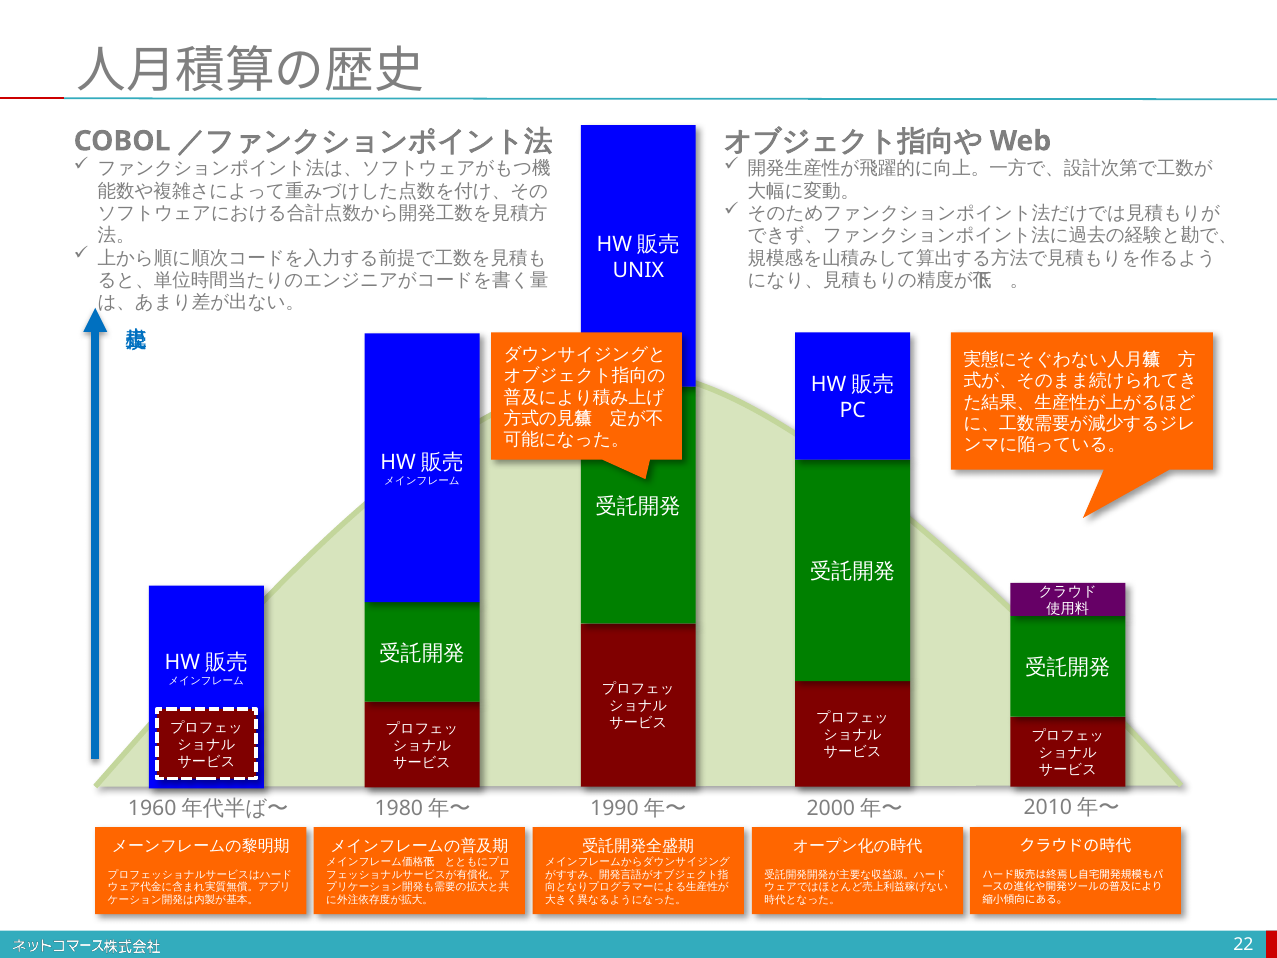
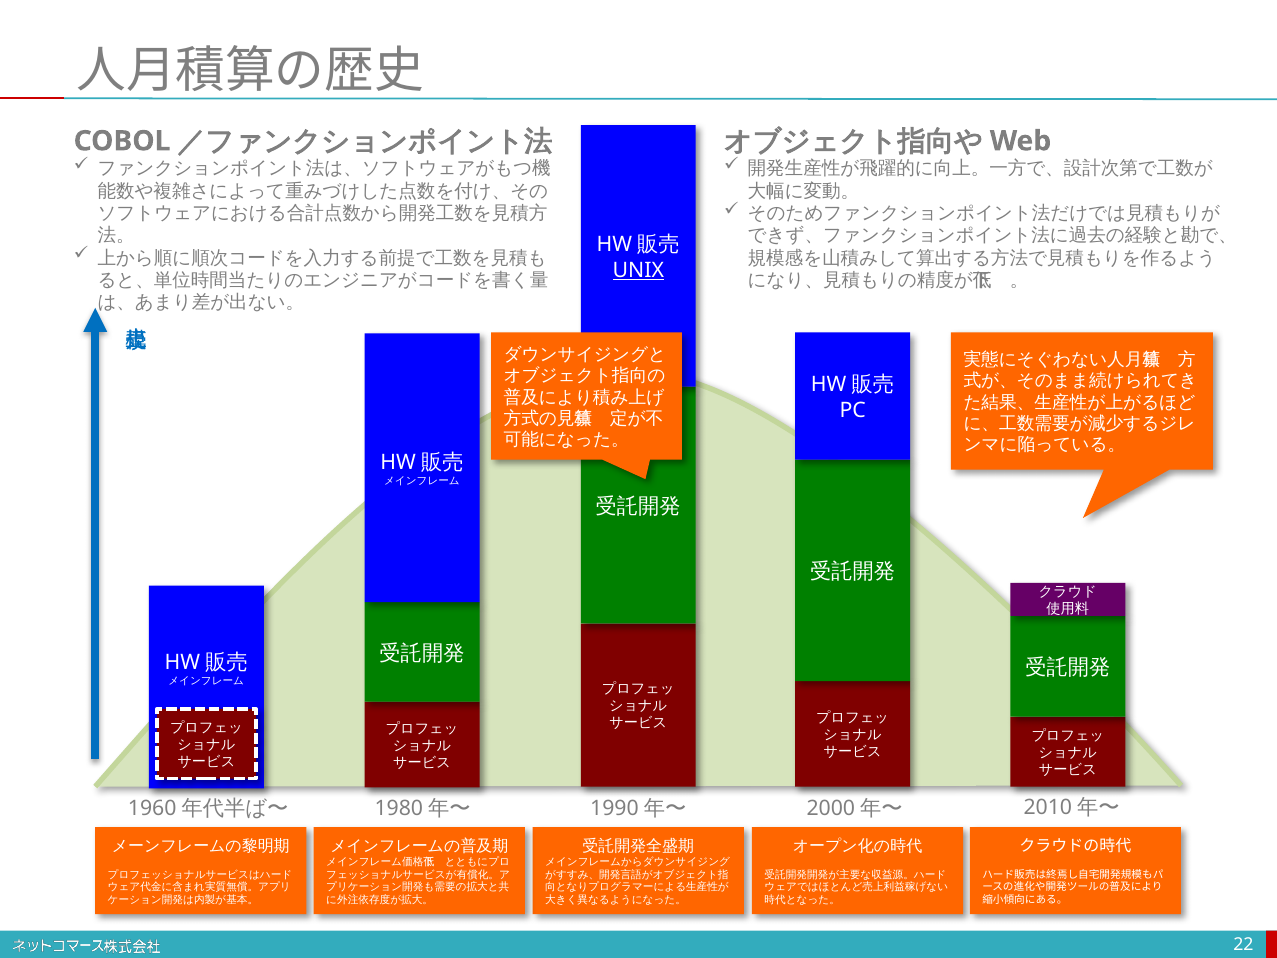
UNIX underline: none -> present (638, 270)
